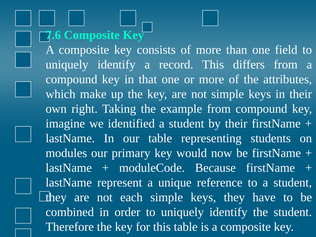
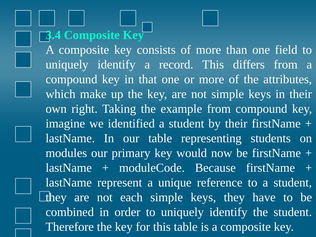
7.6: 7.6 -> 3.4 (53, 35)
